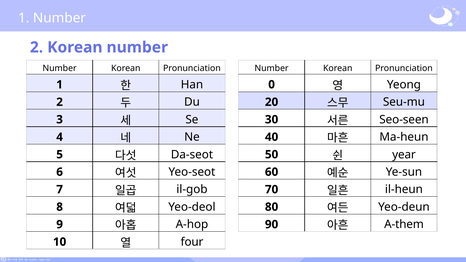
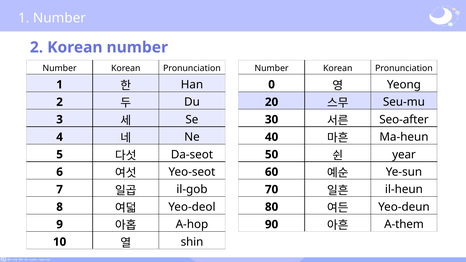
Seo-seen: Seo-seen -> Seo-after (404, 120)
four: four -> shin (192, 242)
